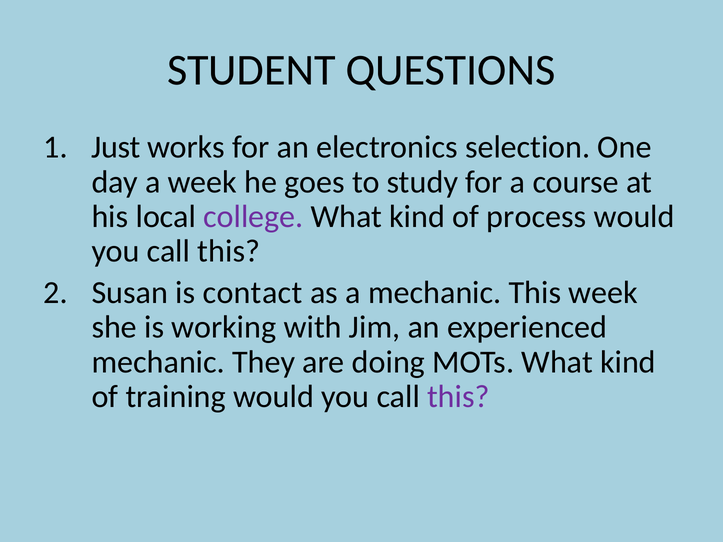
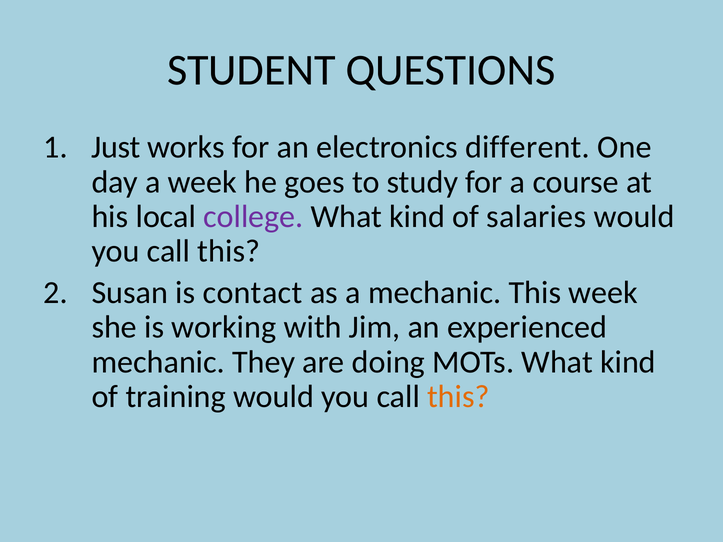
selection: selection -> different (528, 147)
process: process -> salaries (536, 217)
this colour: purple -> orange (458, 397)
